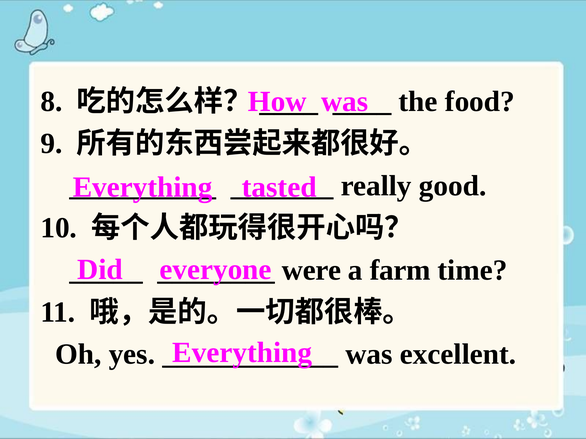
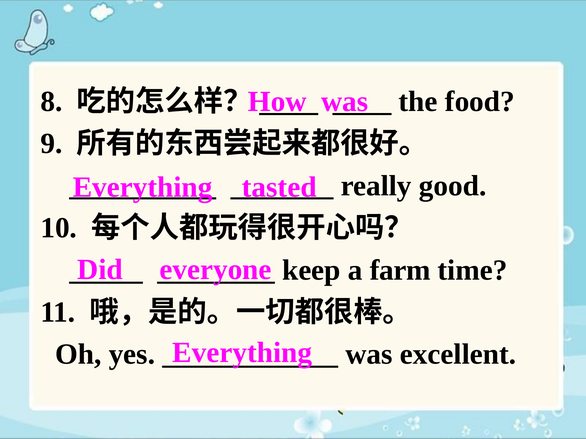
were: were -> keep (311, 270)
